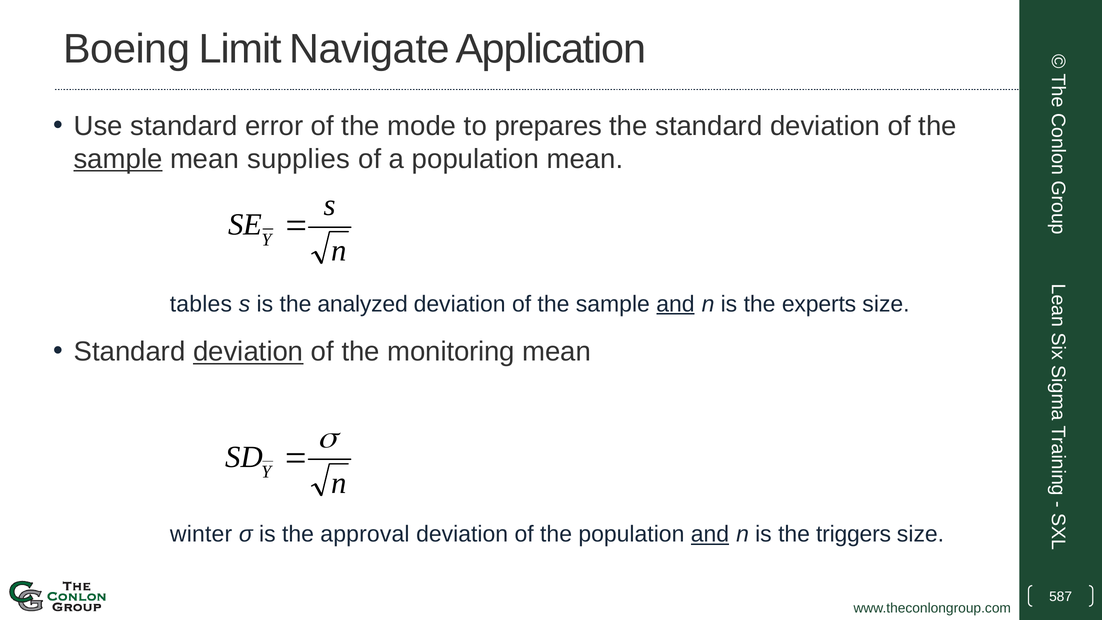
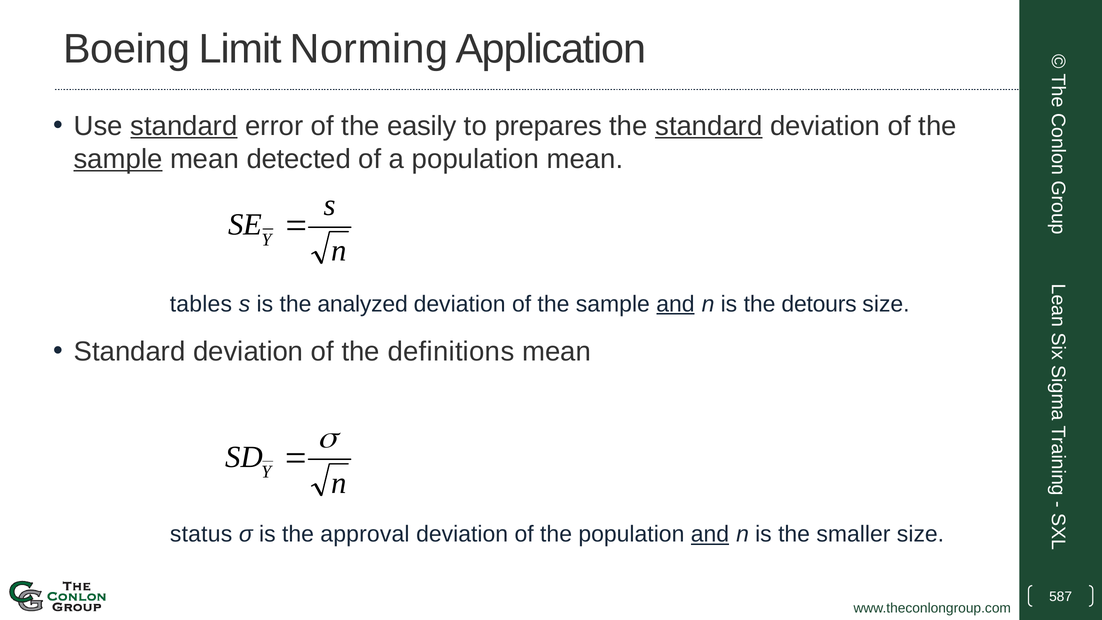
Navigate: Navigate -> Norming (369, 49)
standard underline: none -> present (184, 126)
mode: mode -> easily (422, 126)
standard underline: none -> present (709, 126)
supplies: supplies -> detected (299, 159)
experts: experts -> detours (819, 304)
deviation underline: present -> none (248, 352)
monitoring: monitoring -> definitions (451, 352)
winter: winter -> status (201, 534)
triggers: triggers -> smaller (853, 534)
